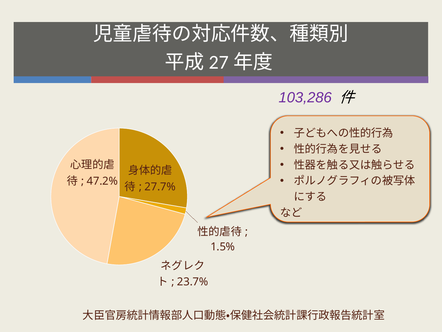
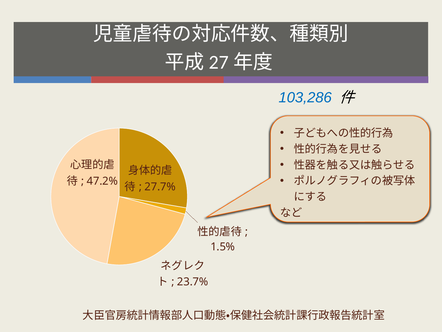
103,286 colour: purple -> blue (305, 97)
